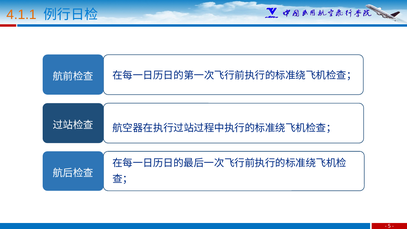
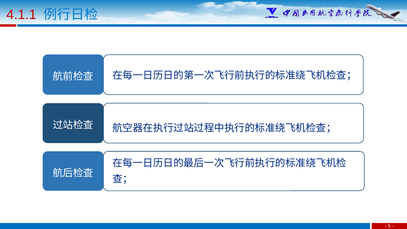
4.1.1 colour: orange -> red (21, 15)
